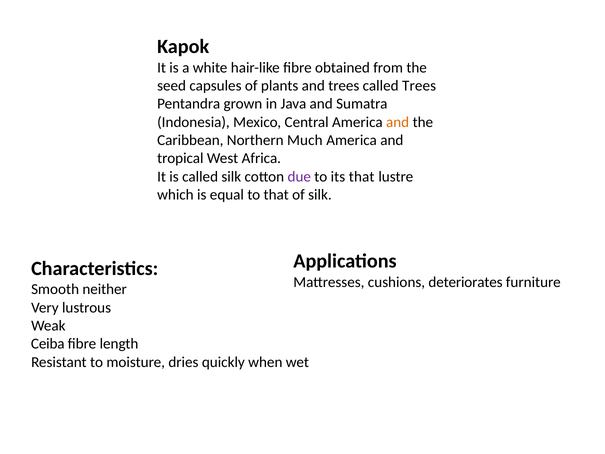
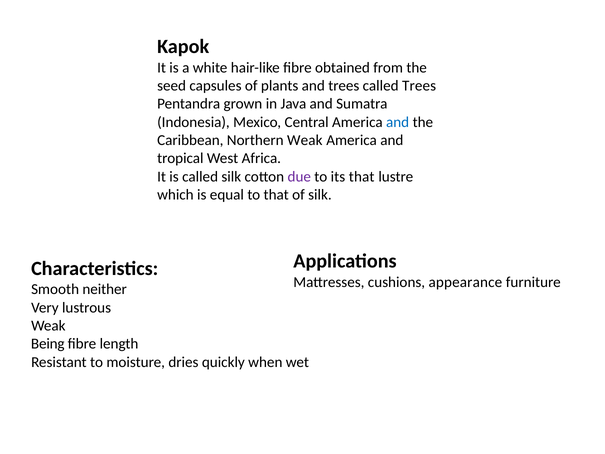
and colour: orange -> blue (398, 122)
Northern Much: Much -> Weak (305, 140)
deteriorates: deteriorates -> appearance (465, 282)
Ceiba: Ceiba -> Being (48, 344)
